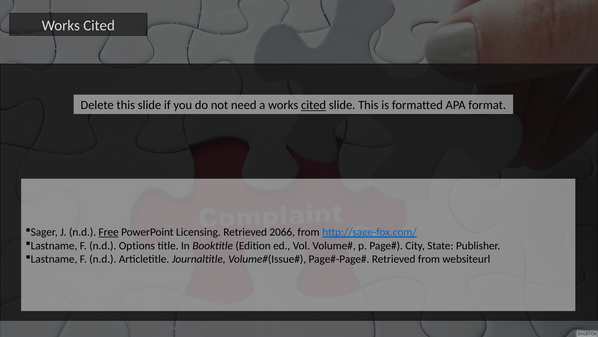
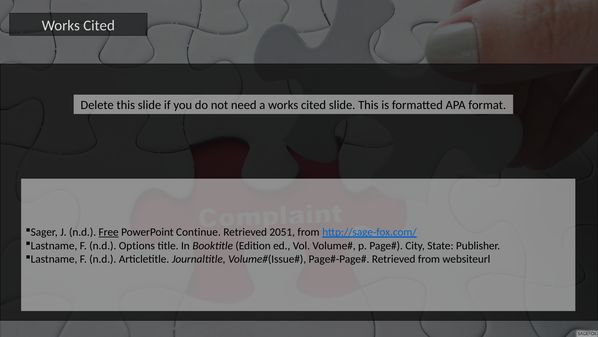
cited underline: present -> none (314, 105)
Licensing: Licensing -> Continue (198, 232)
2066: 2066 -> 2051 (282, 232)
